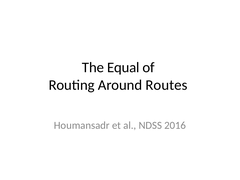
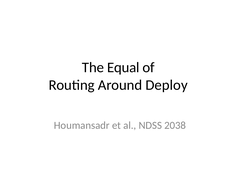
Routes: Routes -> Deploy (167, 85)
2016: 2016 -> 2038 (175, 125)
